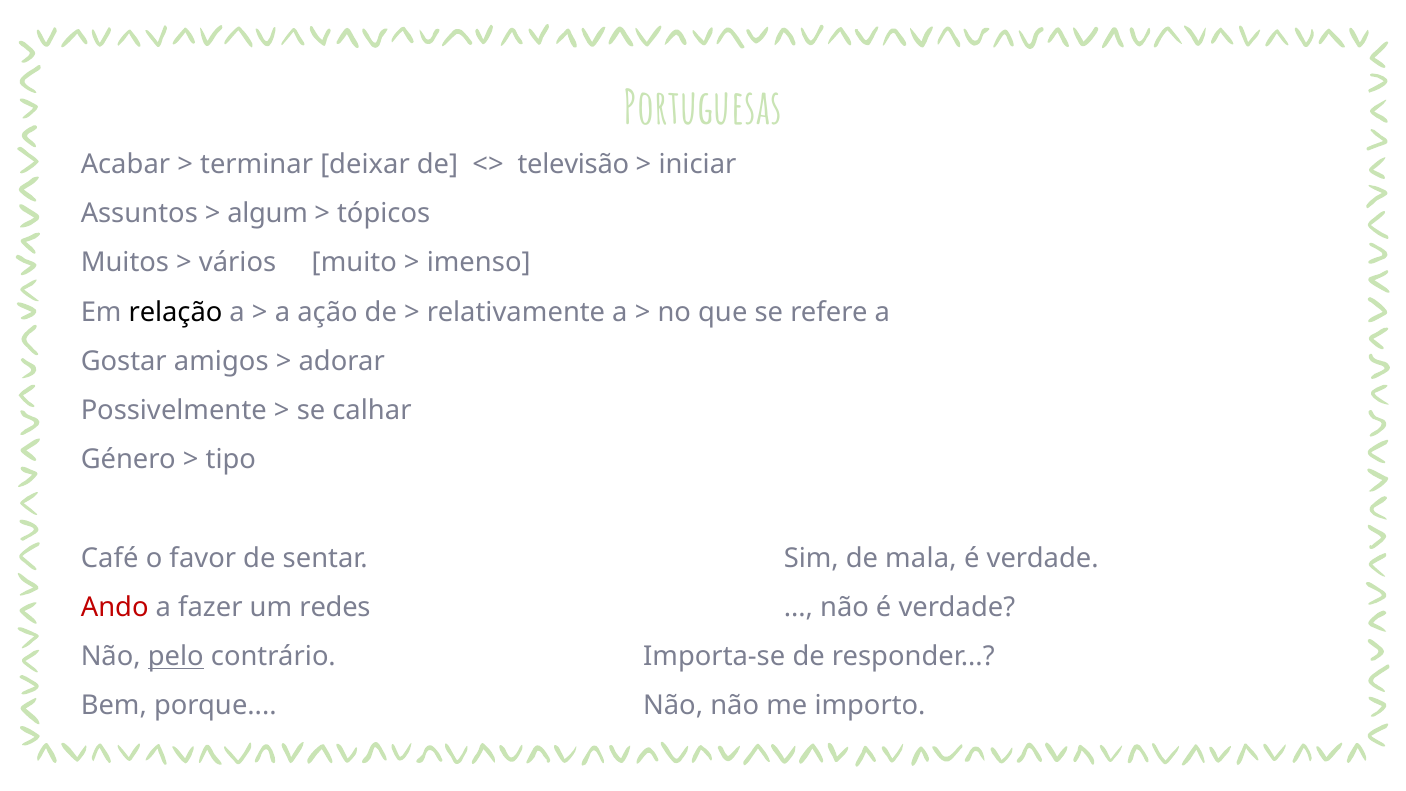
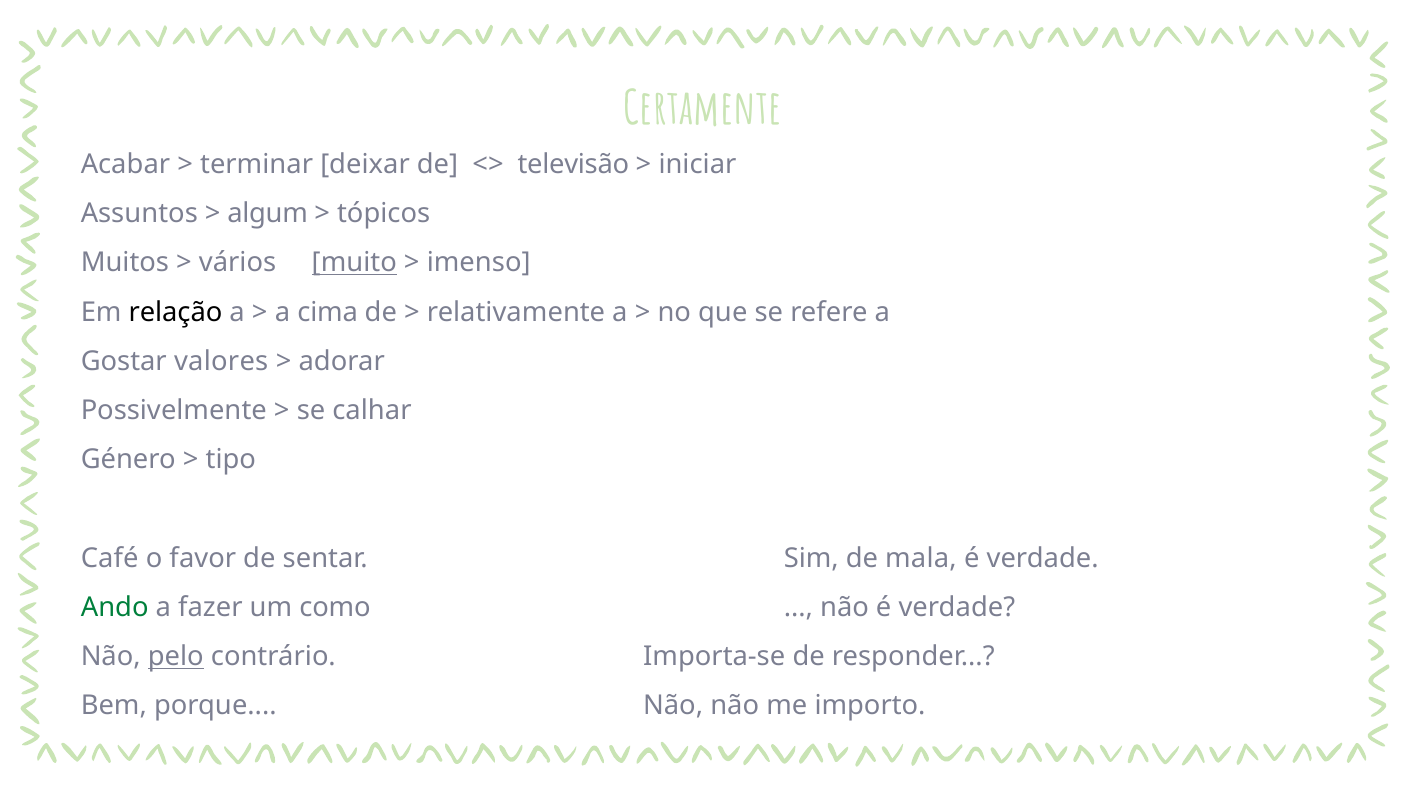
Portuguesas: Portuguesas -> Certamente (703, 109)
muito underline: none -> present (354, 263)
ação: ação -> cima (328, 312)
amigos: amigos -> valores (221, 361)
Ando colour: red -> green (115, 607)
redes: redes -> como (335, 607)
